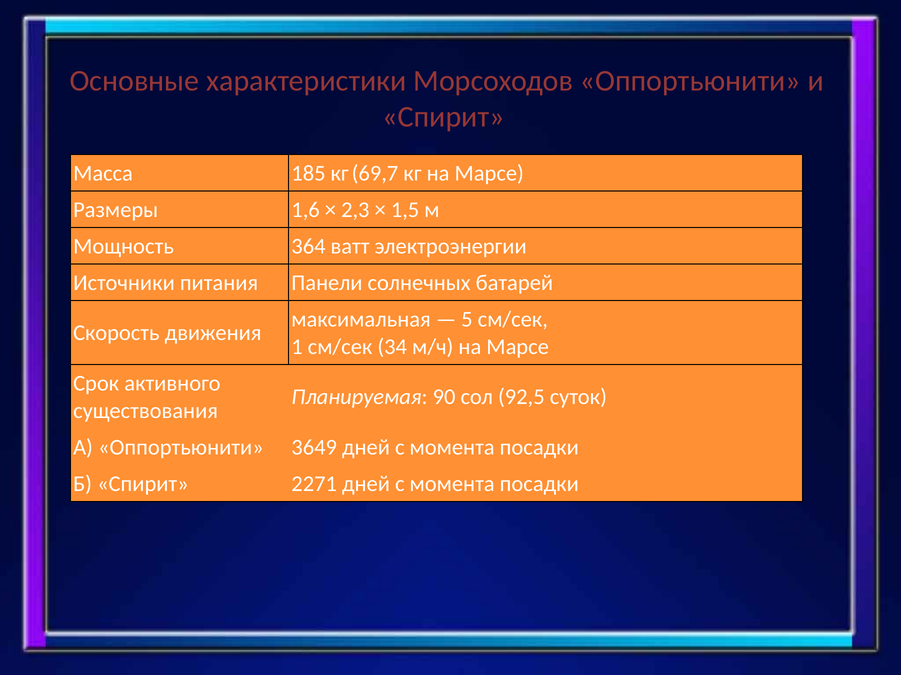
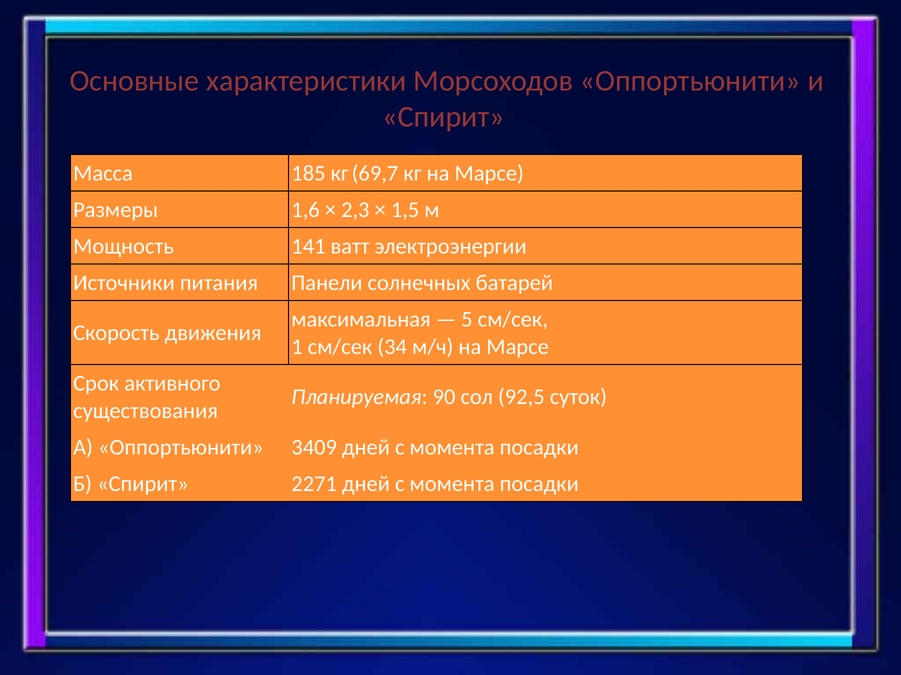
364: 364 -> 141 (308, 246)
3649: 3649 -> 3409 (314, 448)
